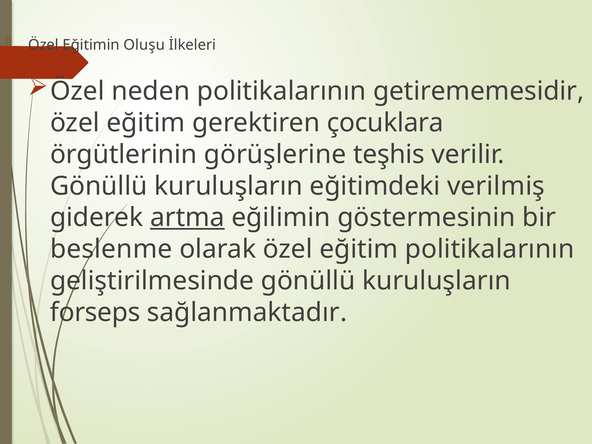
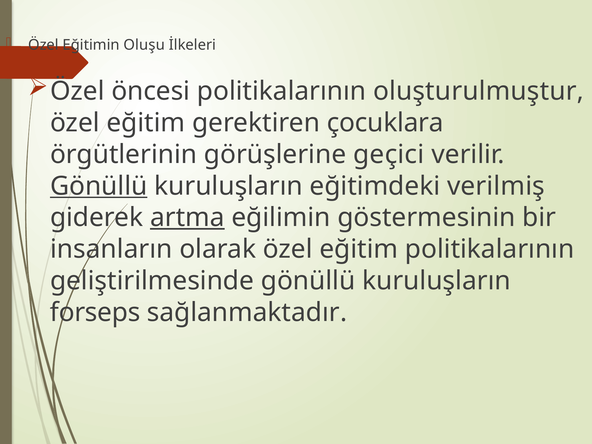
neden: neden -> öncesi (151, 91)
getirememesidir: getirememesidir -> oluşturulmuştur (479, 91)
teşhis: teşhis -> geçici (389, 154)
Gönüllü underline: none -> present (99, 186)
beslenme: beslenme -> insanların (111, 249)
